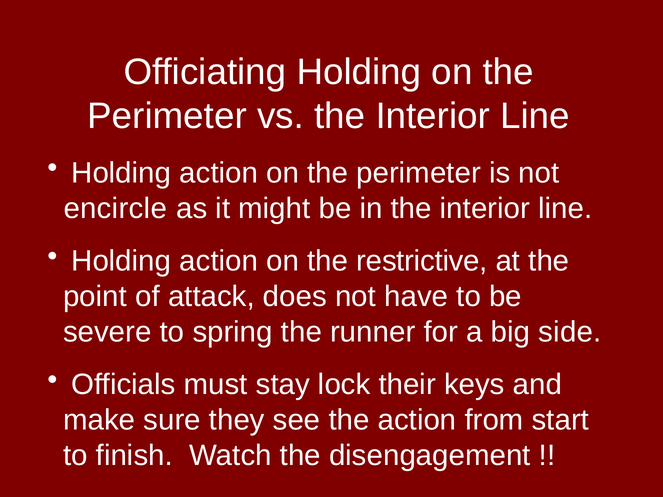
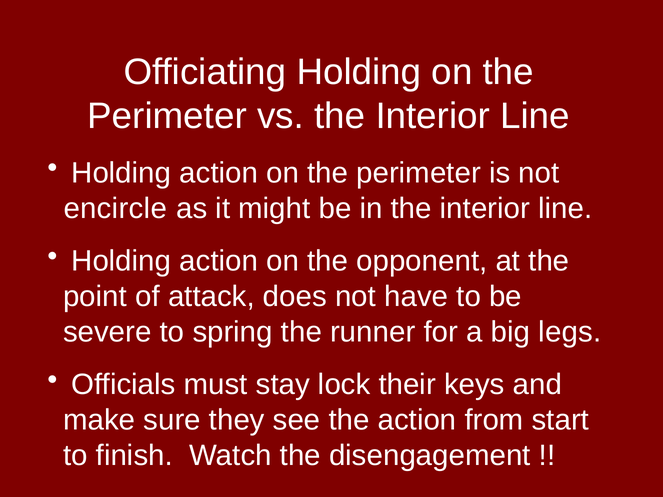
restrictive: restrictive -> opponent (422, 261)
side: side -> legs (570, 332)
